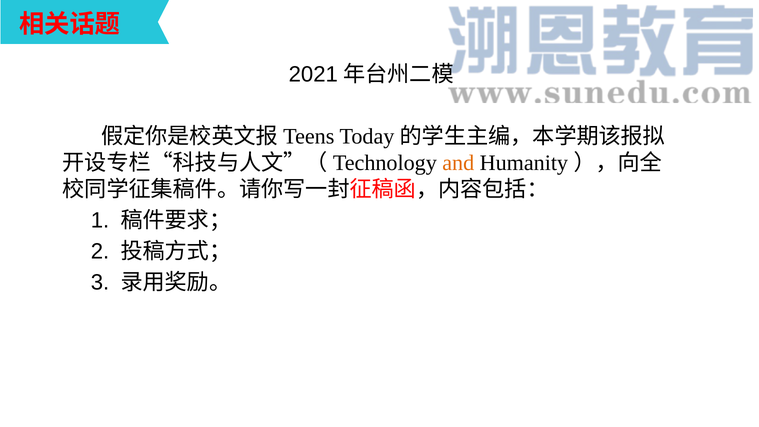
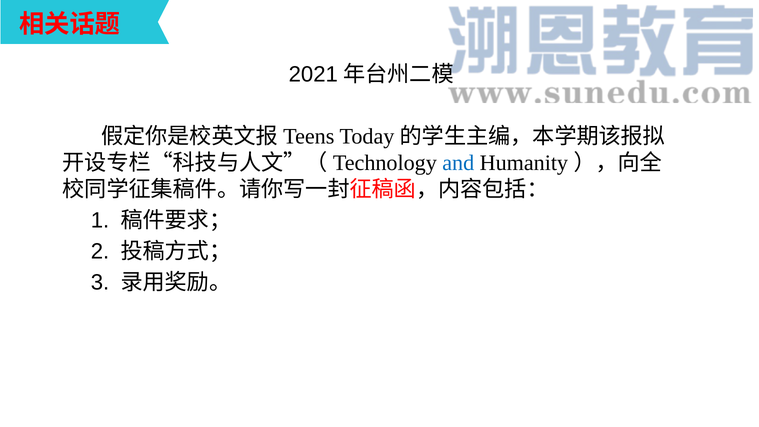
and colour: orange -> blue (458, 163)
